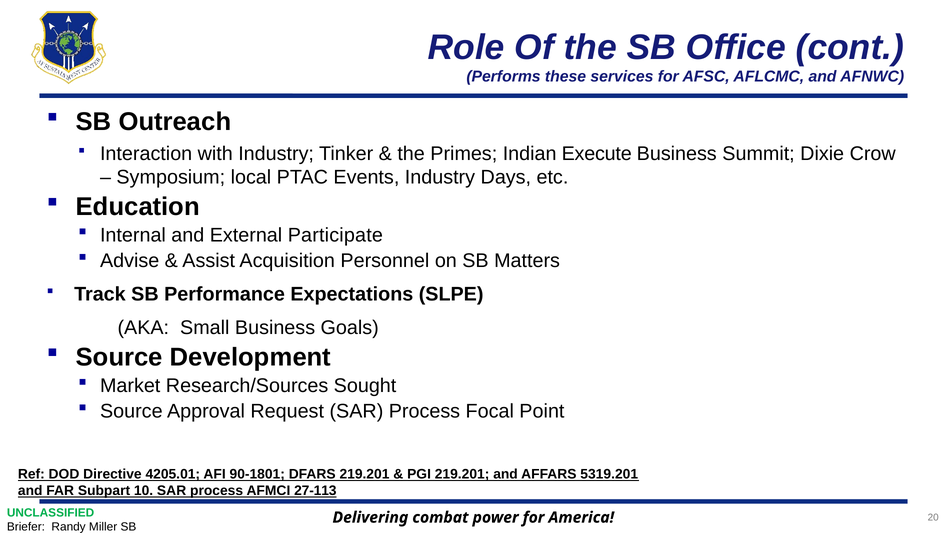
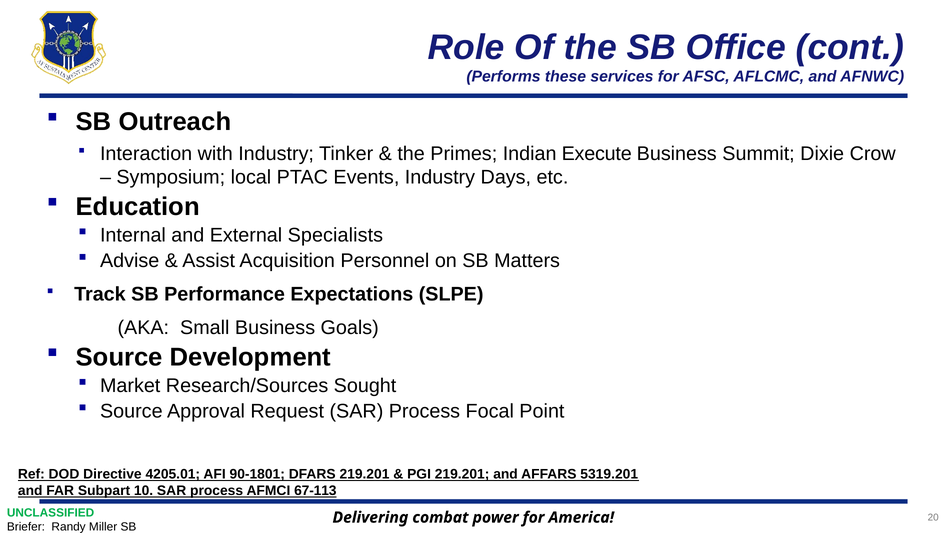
Participate: Participate -> Specialists (335, 235)
27-113: 27-113 -> 67-113 (315, 491)
